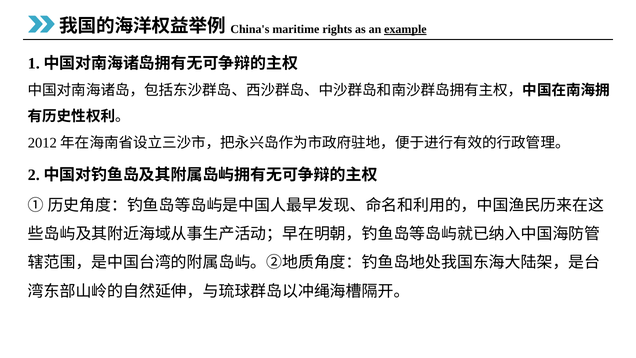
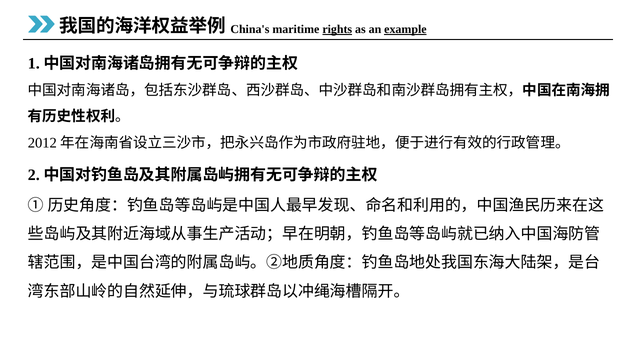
rights underline: none -> present (337, 29)
